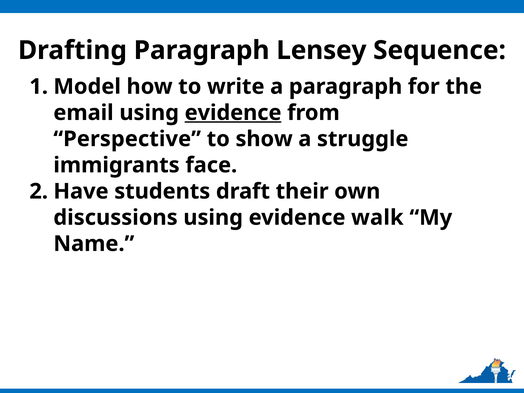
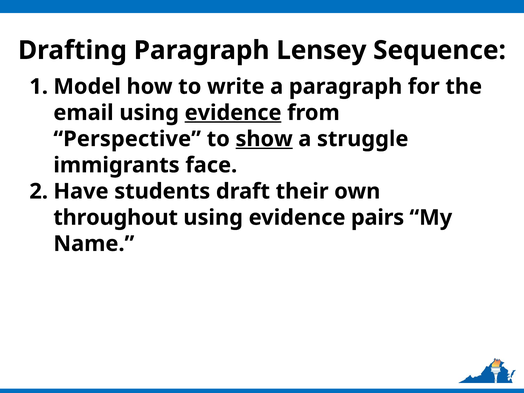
show underline: none -> present (264, 139)
discussions: discussions -> throughout (116, 218)
walk: walk -> pairs (378, 218)
